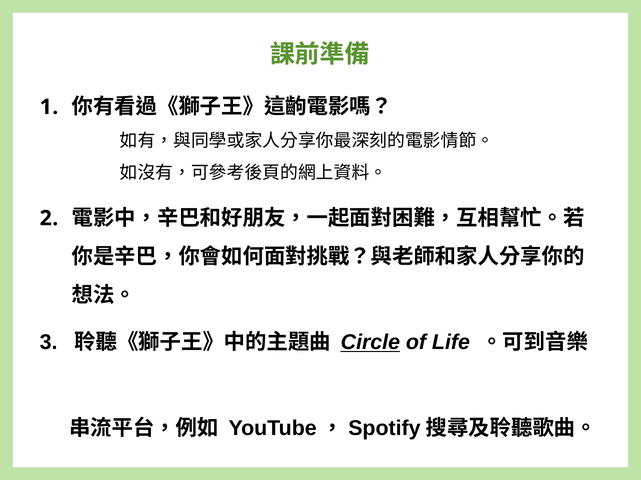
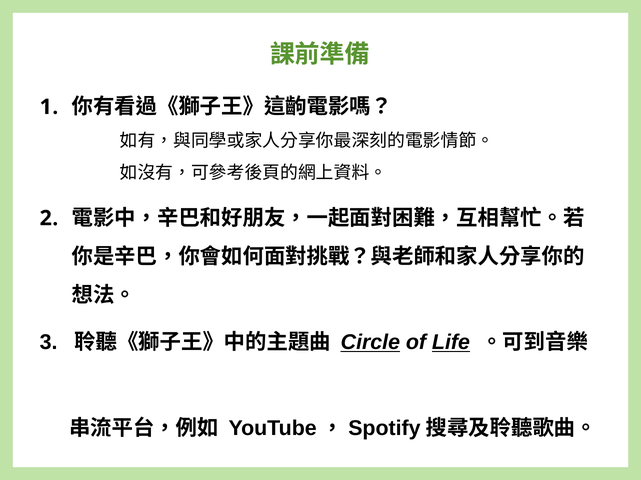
Life underline: none -> present (451, 343)
